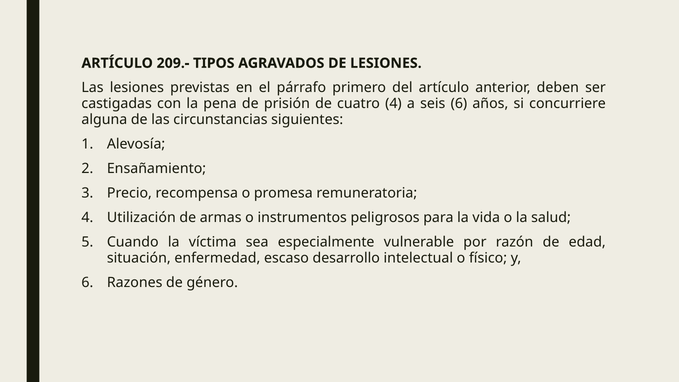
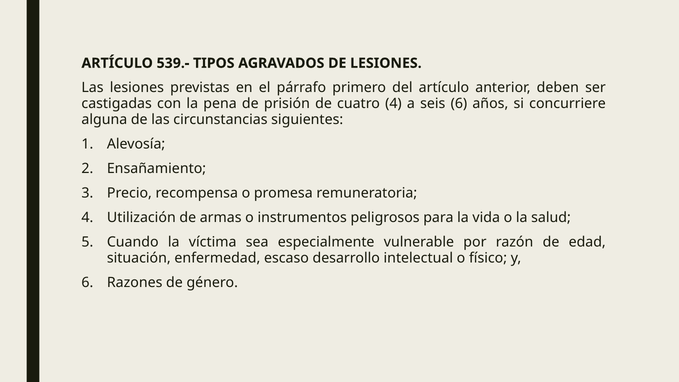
209.-: 209.- -> 539.- (173, 63)
